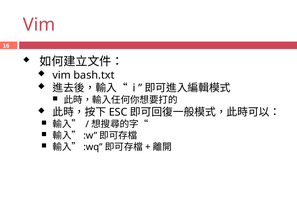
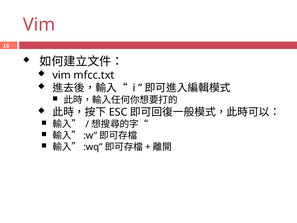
bash.txt: bash.txt -> mfcc.txt (94, 75)
